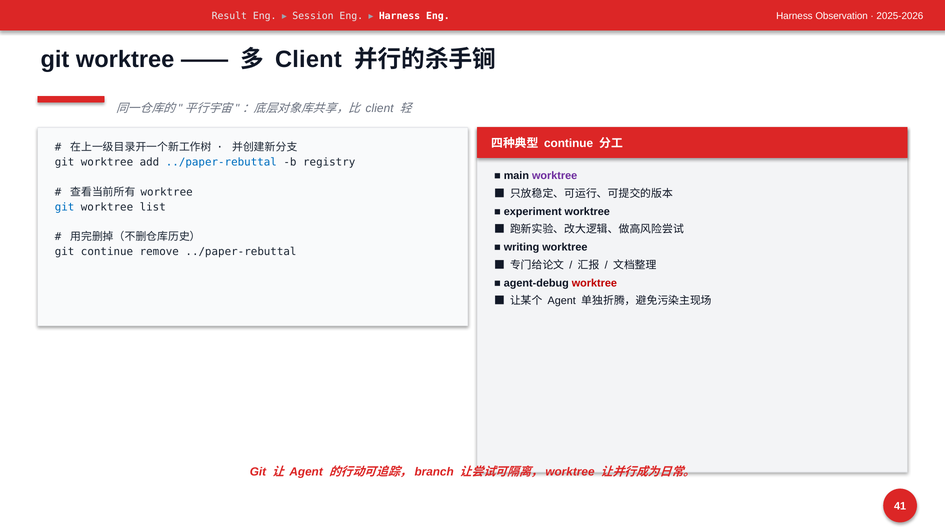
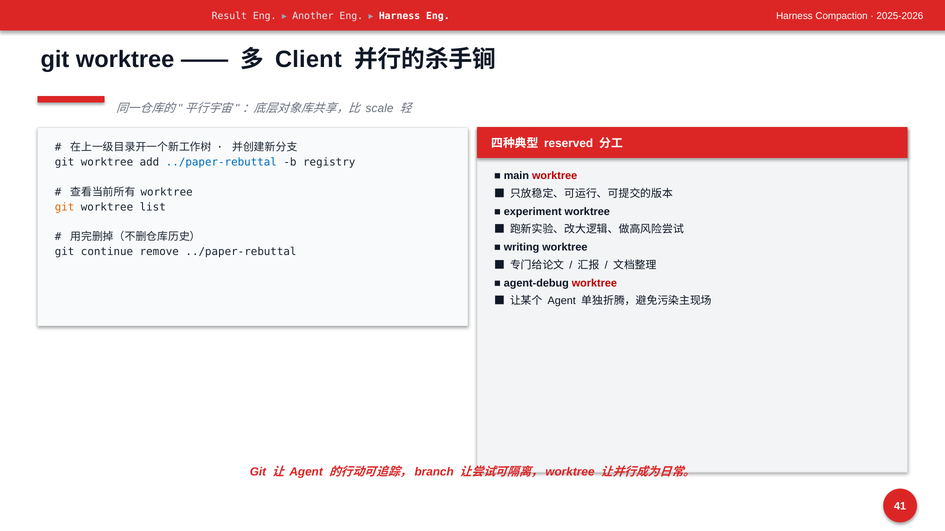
Session: Session -> Another (313, 16)
Observation: Observation -> Compaction (842, 16)
client: client -> scale (380, 109)
continue: continue -> reserved (569, 143)
worktree colour: purple -> red (555, 176)
git colour: blue -> orange (65, 207)
